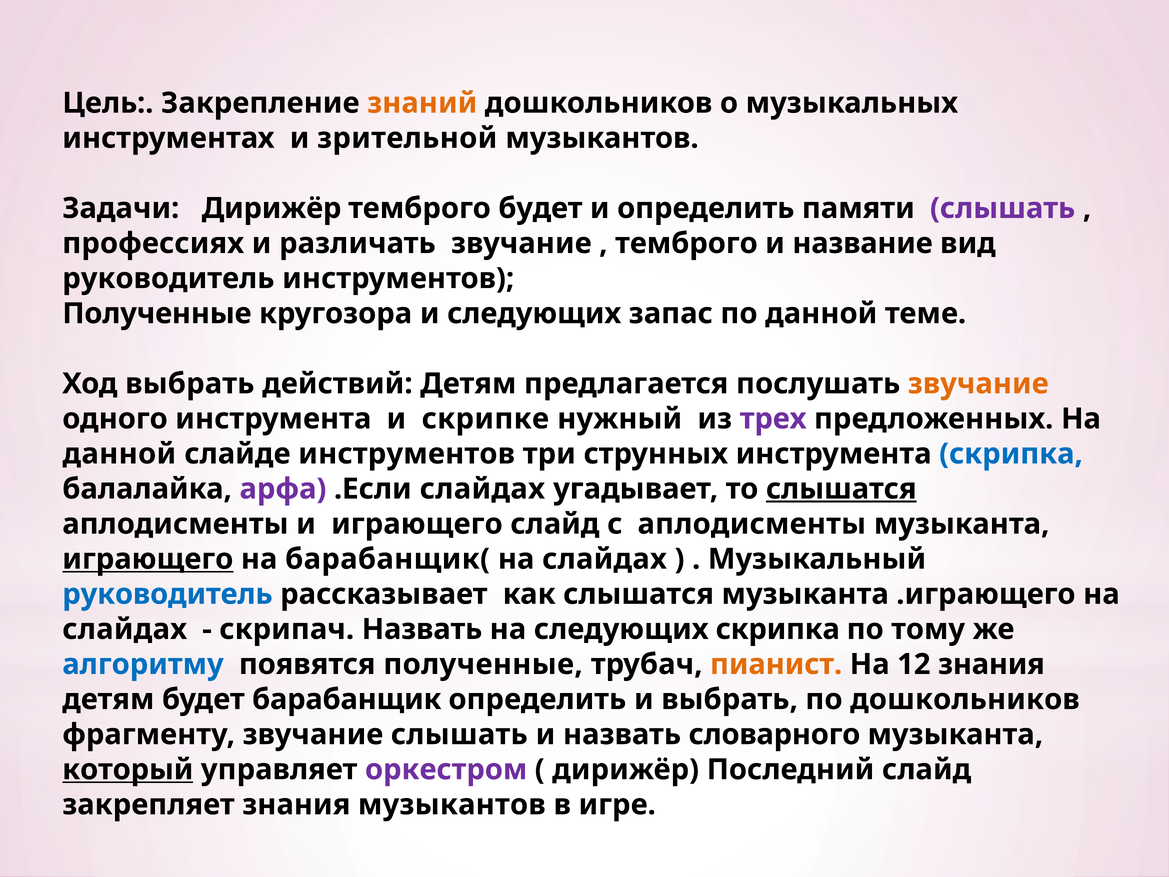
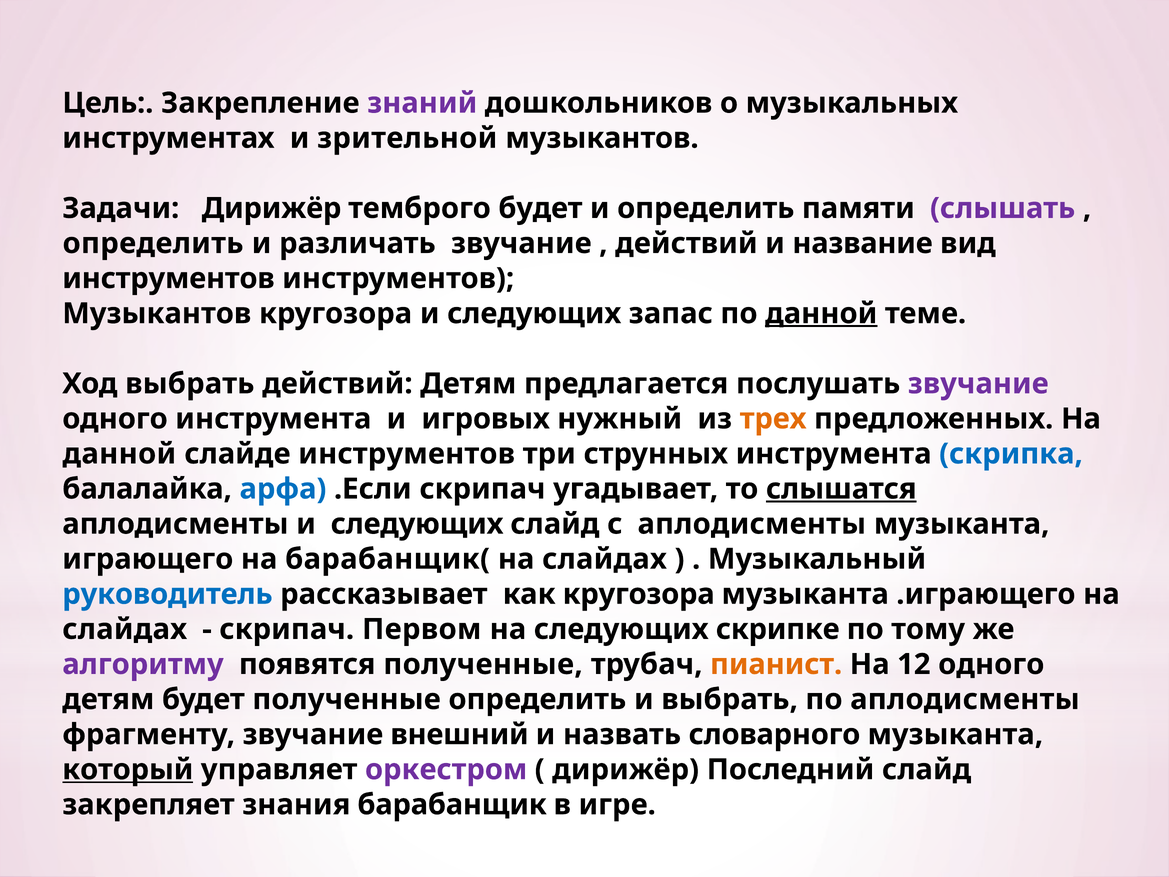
знаний colour: orange -> purple (422, 103)
профессиях: профессиях -> определить (153, 243)
темброго: темброго -> действий (686, 243)
руководитель: руководитель -> инструментов (168, 278)
Полученные: Полученные -> Музыкантов (157, 313)
данной underline: none -> present (821, 313)
звучание colour: orange -> purple (978, 384)
скрипке: скрипке -> игровых (486, 419)
трех colour: purple -> orange (773, 419)
арфа colour: purple -> blue (283, 489)
.Если слайдах: слайдах -> скрипач (483, 489)
аплодисменты и играющего: играющего -> следующих (417, 524)
играющего underline: present -> none (148, 559)
как слышатся: слышатся -> кругозора (639, 594)
скрипач Назвать: Назвать -> Первом (422, 629)
следующих скрипка: скрипка -> скрипке (778, 629)
алгоритму colour: blue -> purple (143, 664)
12 знания: знания -> одного (991, 664)
будет барабанщик: барабанщик -> полученные (347, 699)
по дошкольников: дошкольников -> аплодисменты (965, 699)
звучание слышать: слышать -> внешний (460, 734)
знания музыкантов: музыкантов -> барабанщик (452, 804)
